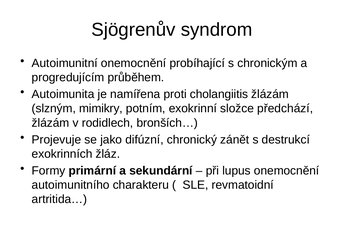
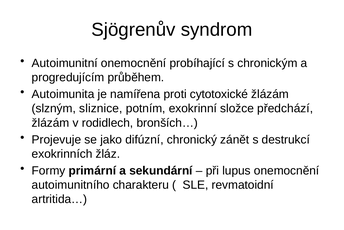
cholangiitis: cholangiitis -> cytotoxické (219, 94)
mimikry: mimikry -> sliznice (101, 108)
